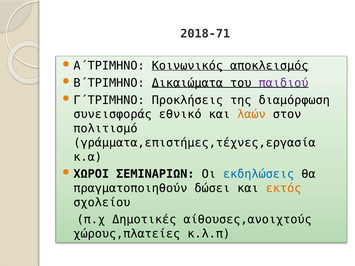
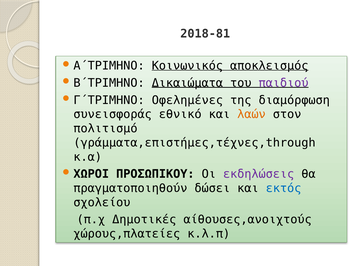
2018-71: 2018-71 -> 2018-81 (205, 34)
Προκλήσεις: Προκλήσεις -> Οφελημένες (187, 100)
γράμματα,επιστήμες,τέχνες,εργασία: γράμματα,επιστήμες,τέχνες,εργασία -> γράμματα,επιστήμες,τέχνες,through (195, 143)
ΣΕΜΙΝΑΡΙΩΝ: ΣΕΜΙΝΑΡΙΩΝ -> ΠΡΟΣΩΠΙΚΟΥ (155, 174)
εκδηλώσεις colour: blue -> purple (259, 174)
εκτός colour: orange -> blue (284, 188)
